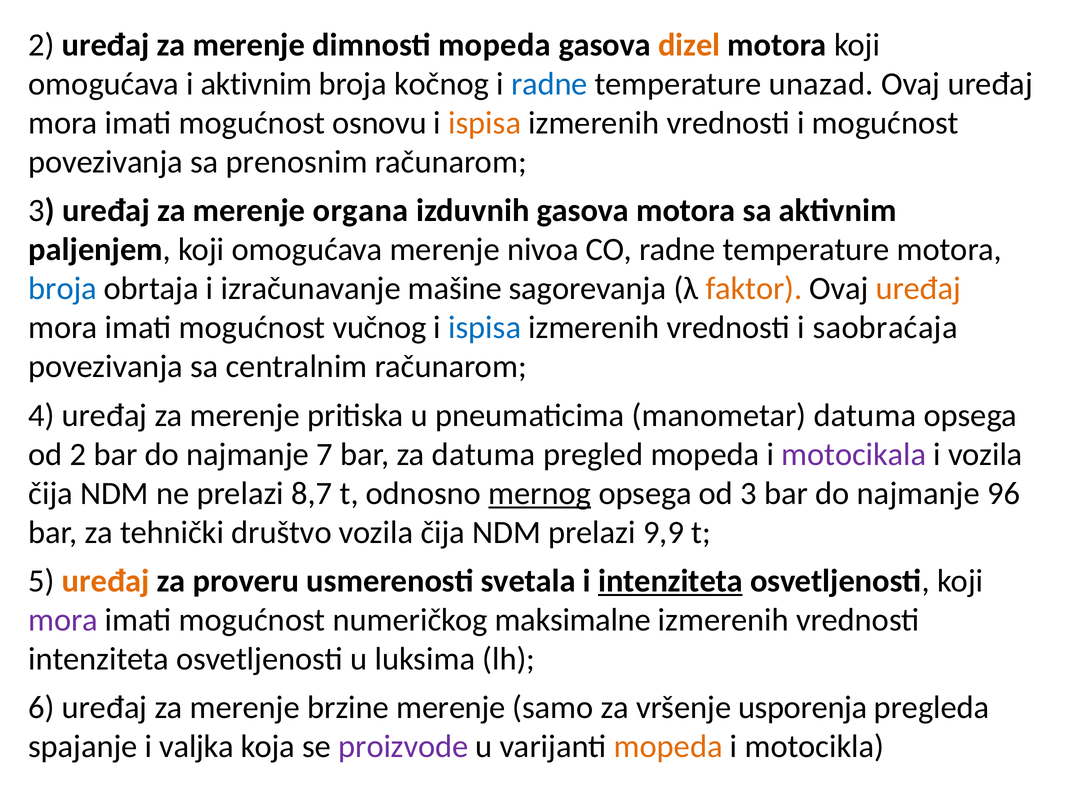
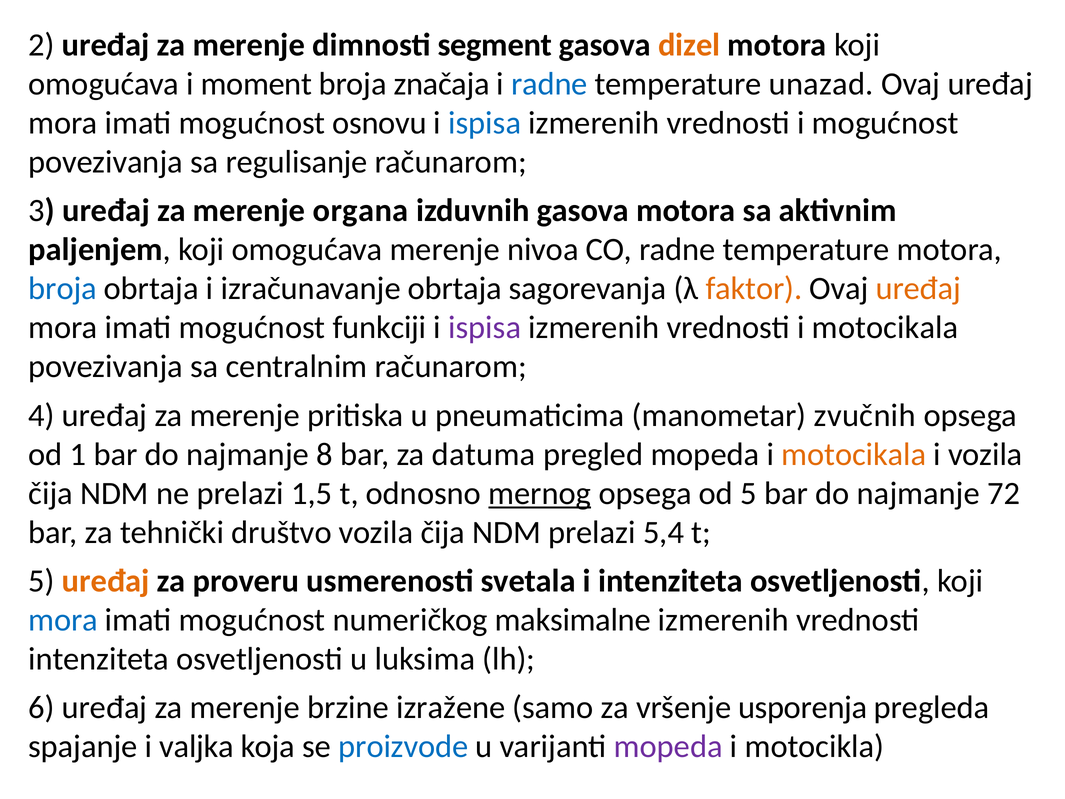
dimnosti mopeda: mopeda -> segment (495, 45)
i aktivnim: aktivnim -> moment (256, 84)
kočnog: kočnog -> značaja (442, 84)
ispisa colour: orange -> blue (485, 123)
prenosnim: prenosnim -> regulisanje (297, 162)
izračunavanje mašine: mašine -> obrtaja (455, 289)
vučnog: vučnog -> funkciji (379, 328)
ispisa colour: blue -> purple (485, 328)
vrednosti i saobraćaja: saobraćaja -> motocikala (885, 328)
manometar datuma: datuma -> zvučnih (865, 415)
od 2: 2 -> 1 (78, 454)
7: 7 -> 8 (324, 454)
motocikala colour: purple -> orange (854, 454)
8,7: 8,7 -> 1,5 (312, 493)
od 3: 3 -> 5 (749, 493)
96: 96 -> 72 (1004, 493)
9,9: 9,9 -> 5,4 (664, 532)
intenziteta underline: present -> none (671, 581)
mora colour: purple -> blue (63, 620)
brzine merenje: merenje -> izražene (451, 707)
proizvode colour: purple -> blue (403, 746)
mopeda colour: orange -> purple (668, 746)
